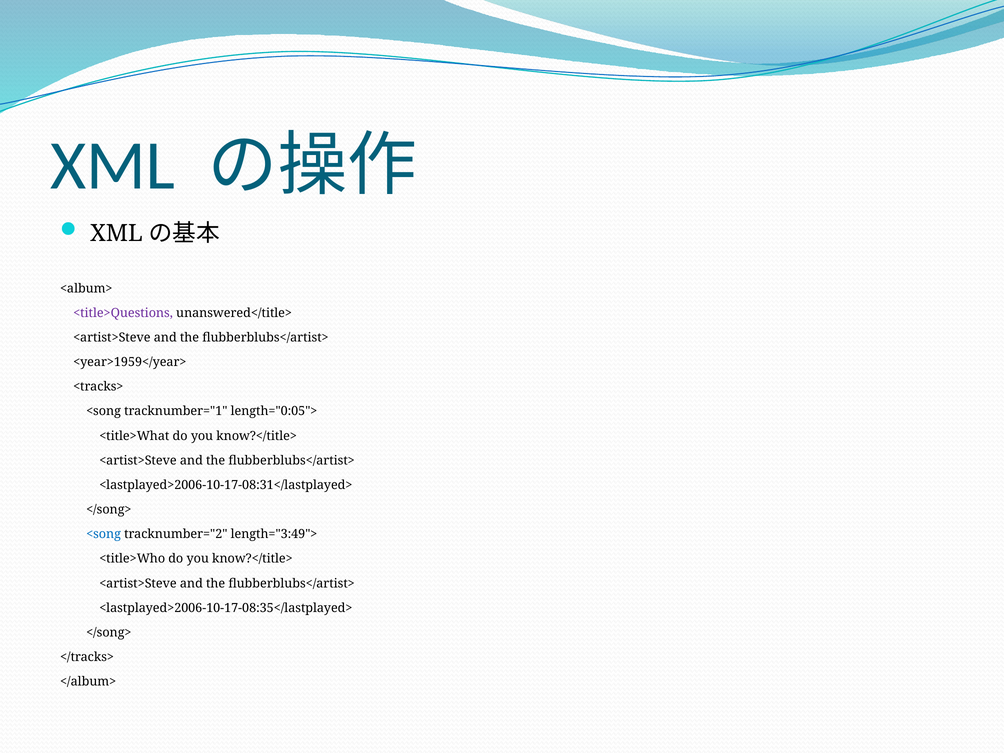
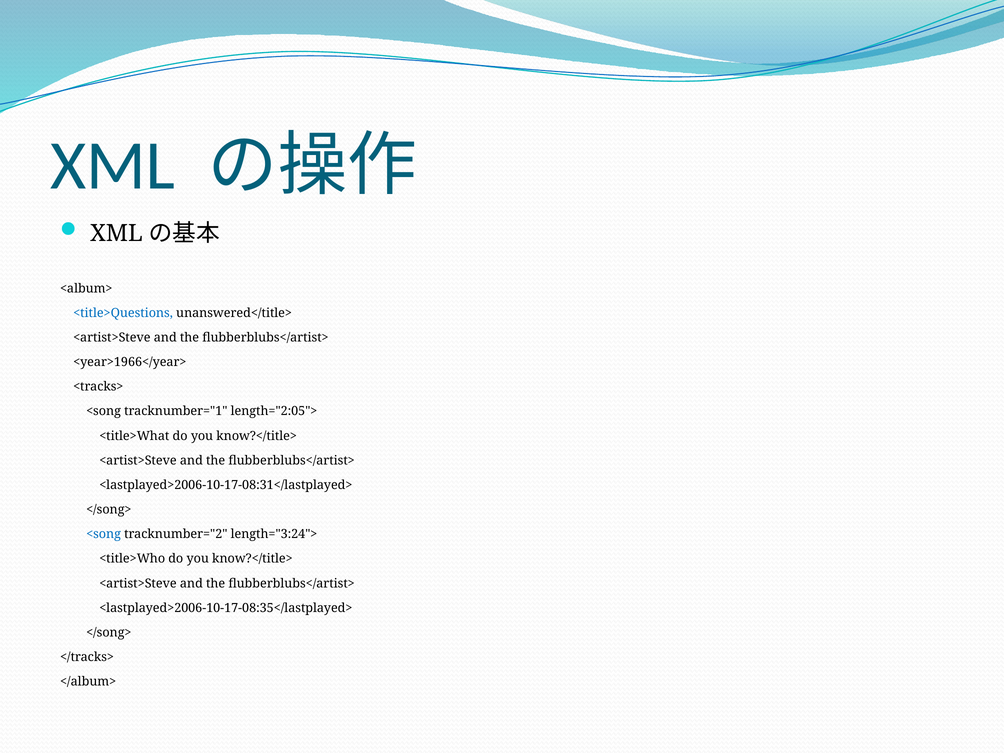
<title>Questions colour: purple -> blue (123, 313)
<year>1959</year>: <year>1959</year> -> <year>1966</year> (130, 362)
length="0:05">: length="0:05"> -> length="2:05"> (274, 411)
length="3:49">: length="3:49"> -> length="3:24"> (274, 534)
